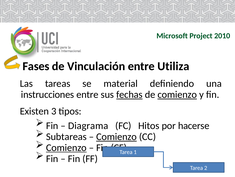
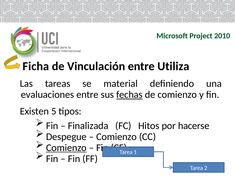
Fases: Fases -> Ficha (36, 66)
instrucciones: instrucciones -> evaluaciones (47, 94)
comienzo underline: present -> none (177, 94)
3: 3 -> 5 (54, 111)
Diagrama: Diagrama -> Finalizada (88, 125)
Subtareas: Subtareas -> Despegue (66, 136)
Comienzo underline: present -> none (116, 136)
